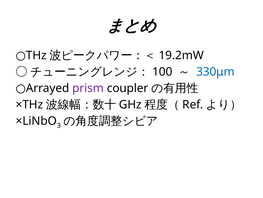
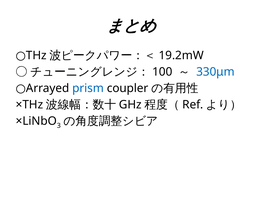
prism colour: purple -> blue (88, 88)
